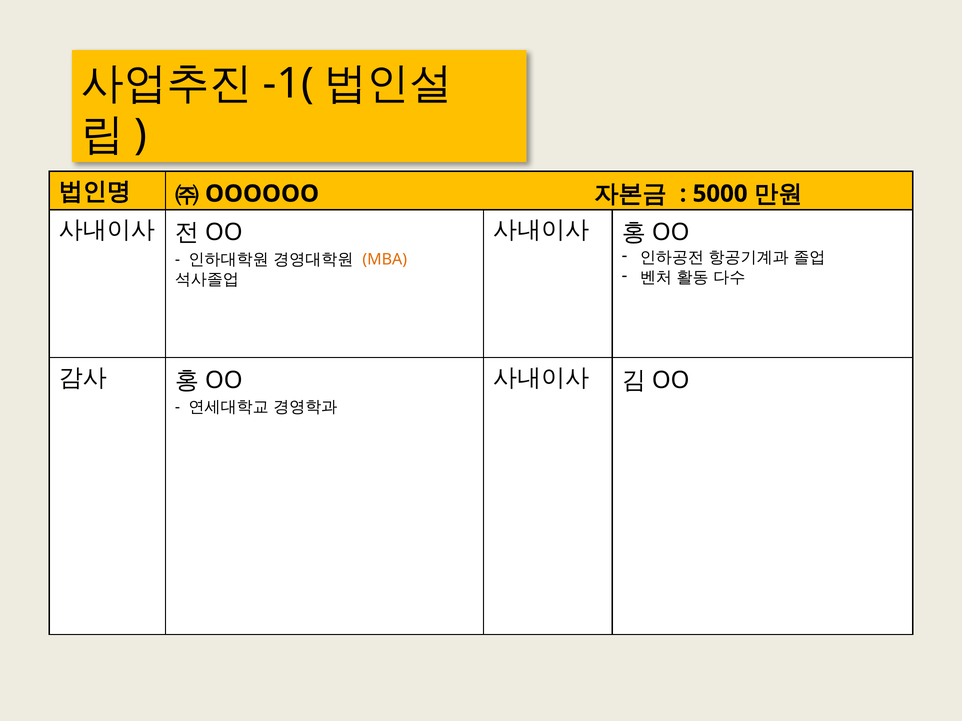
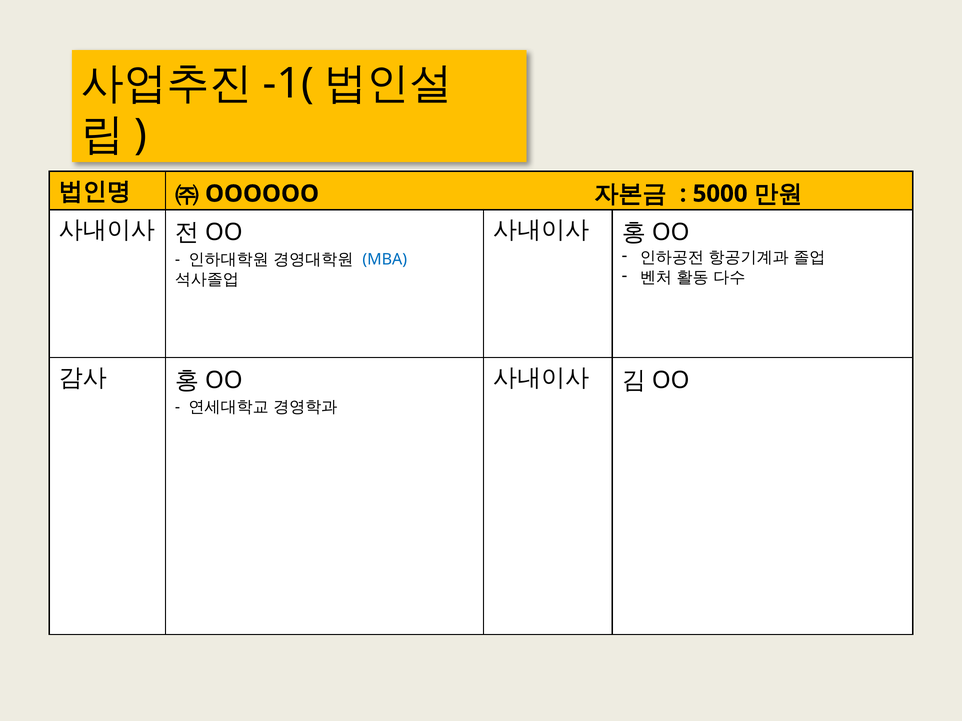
MBA colour: orange -> blue (385, 259)
